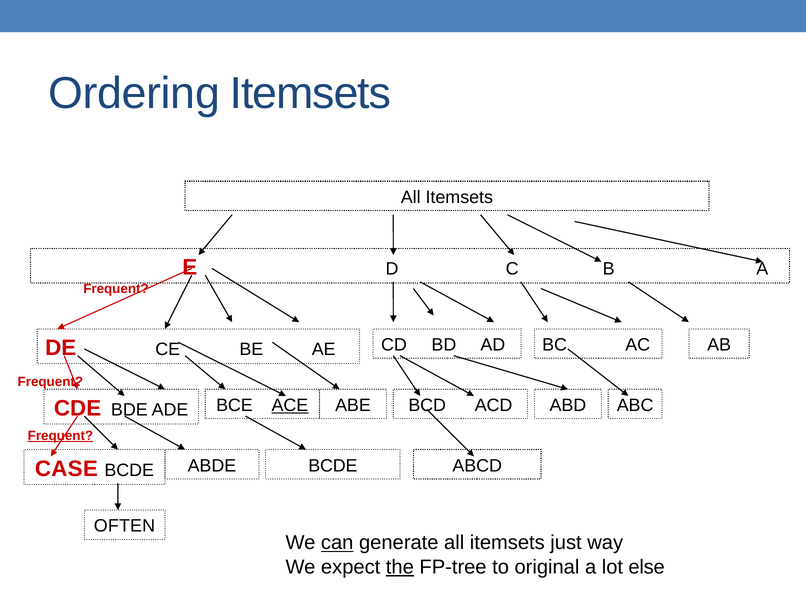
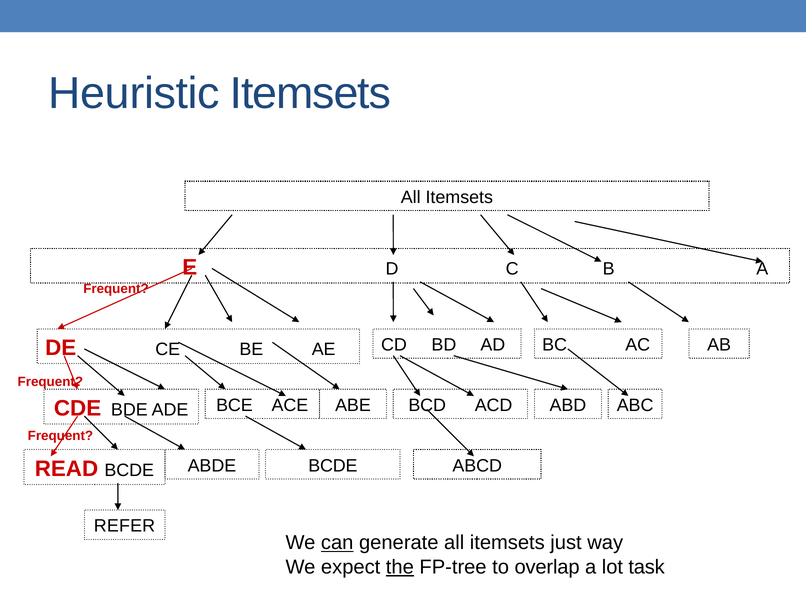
Ordering: Ordering -> Heuristic (134, 94)
ACE underline: present -> none (290, 406)
Frequent underline: present -> none (60, 436)
CASE: CASE -> READ (66, 469)
OFTEN: OFTEN -> REFER (124, 526)
original: original -> overlap (547, 567)
else: else -> task (647, 567)
